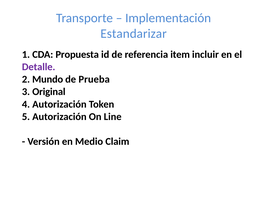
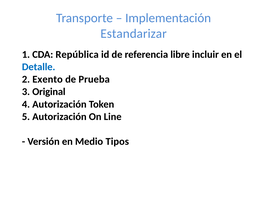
Propuesta: Propuesta -> República (77, 54)
item: item -> libre (180, 54)
Detalle colour: purple -> blue (39, 67)
Mundo: Mundo -> Exento (48, 79)
Claim: Claim -> Tipos (117, 142)
